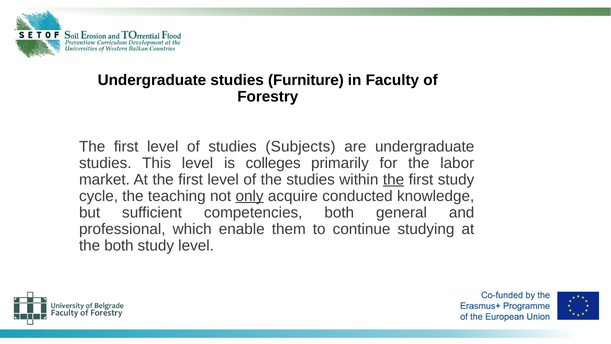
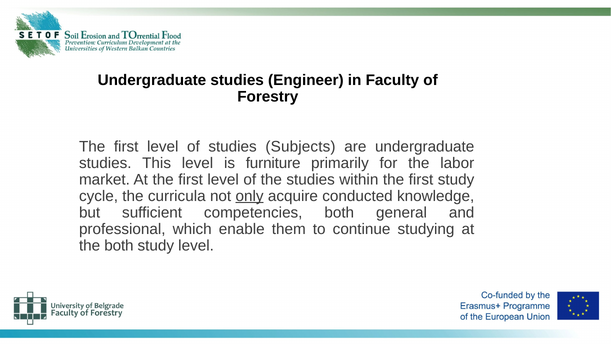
Furniture: Furniture -> Engineer (306, 80)
colleges: colleges -> furniture (273, 163)
the underline: present -> none (394, 179)
teaching: teaching -> curricula (177, 196)
